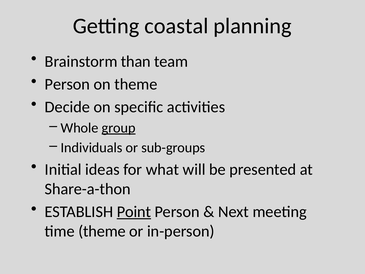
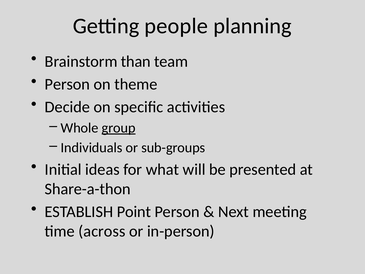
coastal: coastal -> people (176, 26)
Point underline: present -> none (134, 211)
time theme: theme -> across (102, 231)
